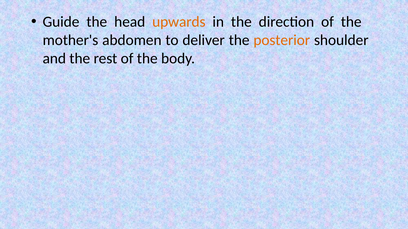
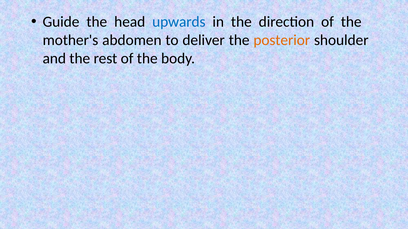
upwards colour: orange -> blue (179, 22)
